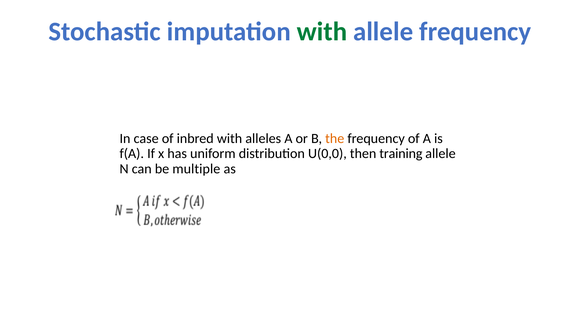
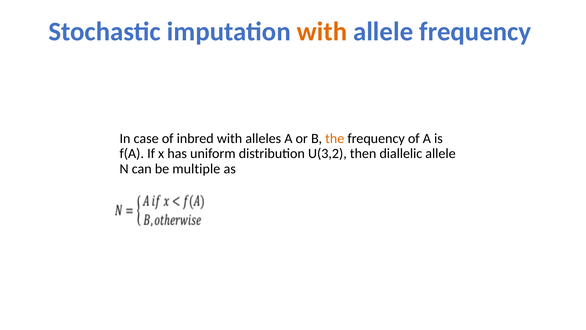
with colour: green -> orange (322, 32)
U(0,0: U(0,0 -> U(3,2 (327, 153)
training: training -> diallelic (401, 153)
